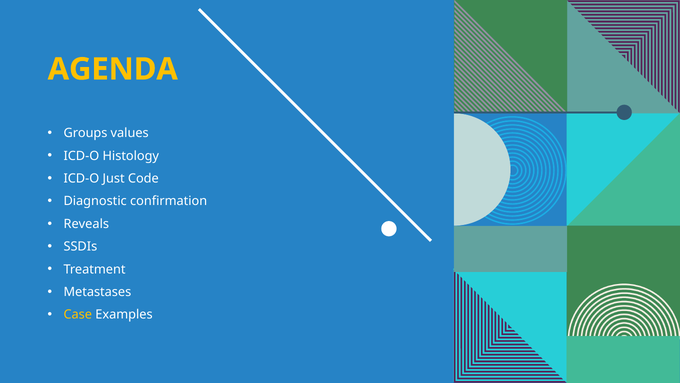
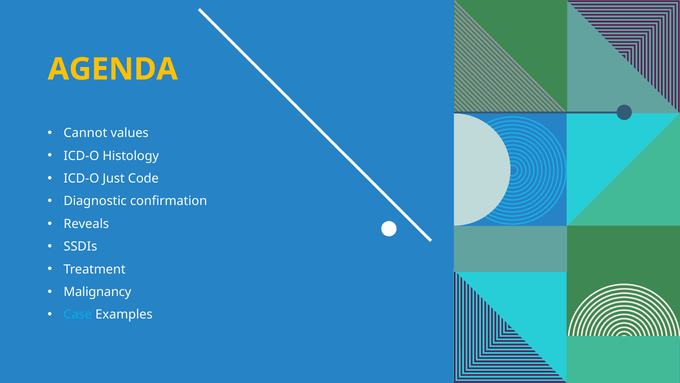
Groups: Groups -> Cannot (85, 133)
Metastases: Metastases -> Malignancy (97, 292)
Case colour: yellow -> light blue (78, 314)
